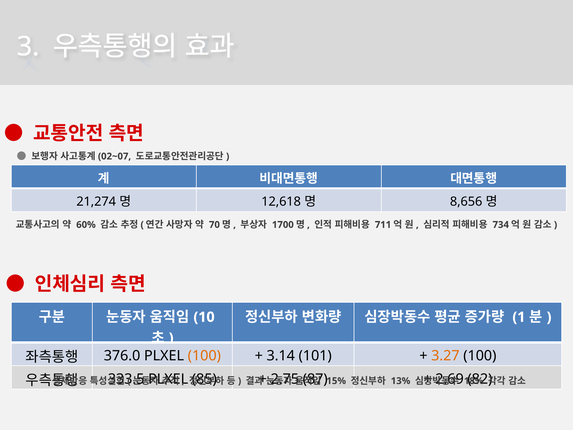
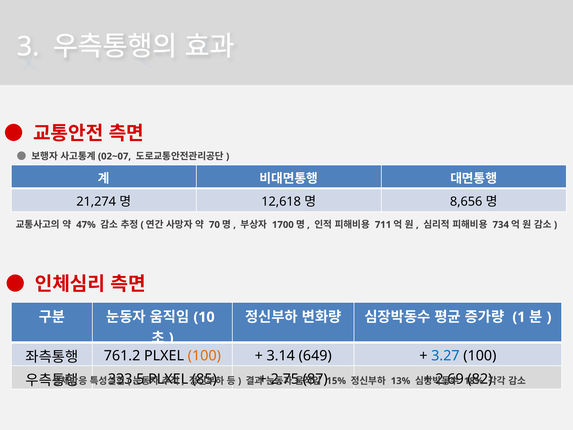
60%: 60% -> 47% (86, 225)
376.0: 376.0 -> 761.2 (122, 356)
101: 101 -> 649 (315, 356)
3.27 colour: orange -> blue (445, 356)
